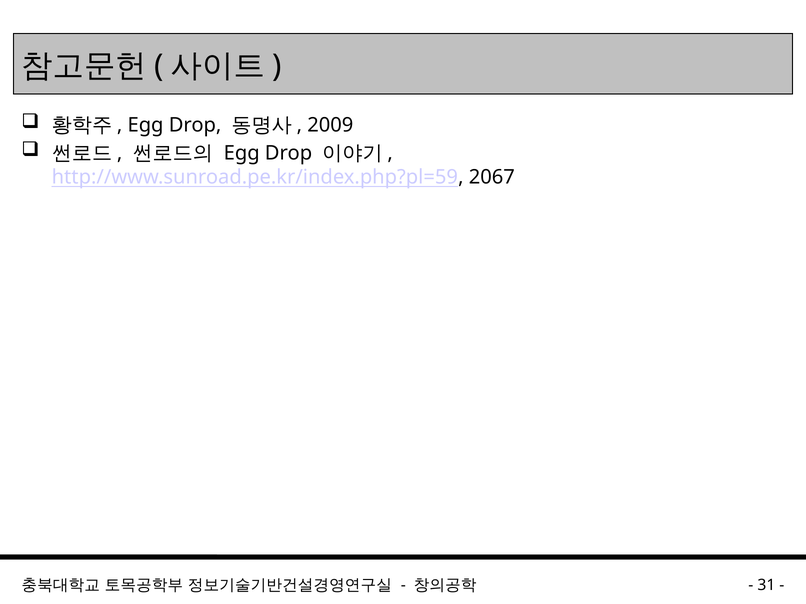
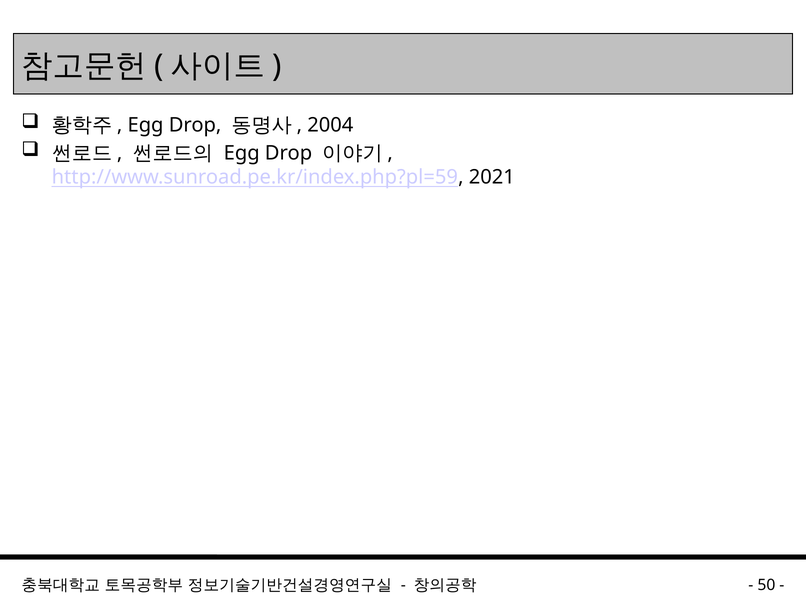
2009: 2009 -> 2004 (330, 125)
2067: 2067 -> 2021 (492, 177)
31: 31 -> 50 (766, 585)
